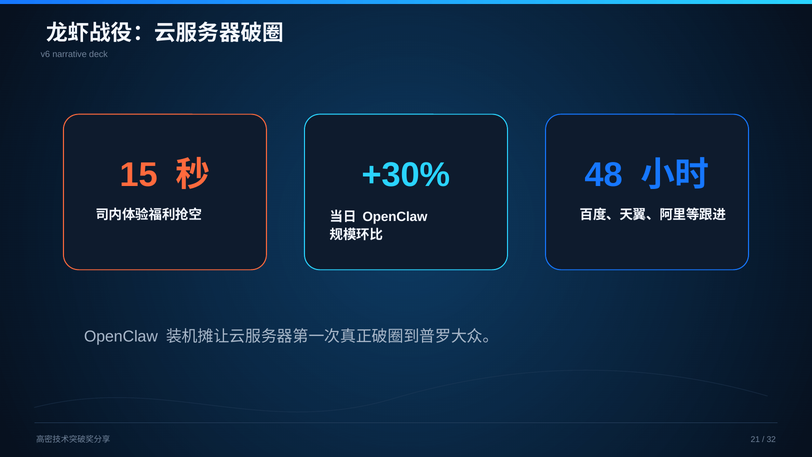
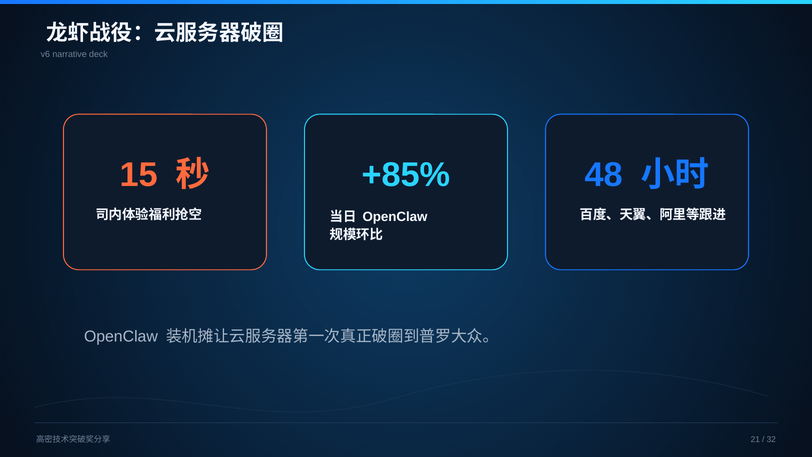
+30%: +30% -> +85% (406, 175)
